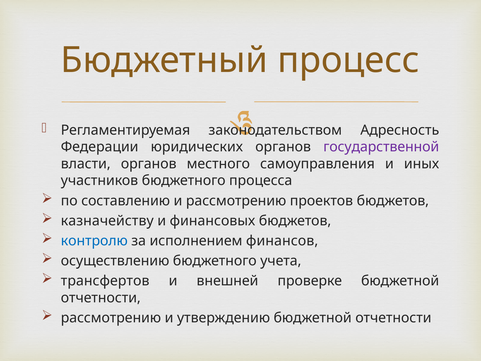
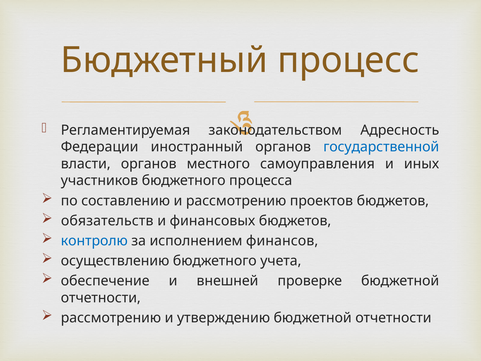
юридических: юридических -> иностранный (197, 147)
государственной colour: purple -> blue (381, 147)
казначейству: казначейству -> обязательств (107, 221)
трансфертов: трансфертов -> обеспечение (105, 281)
